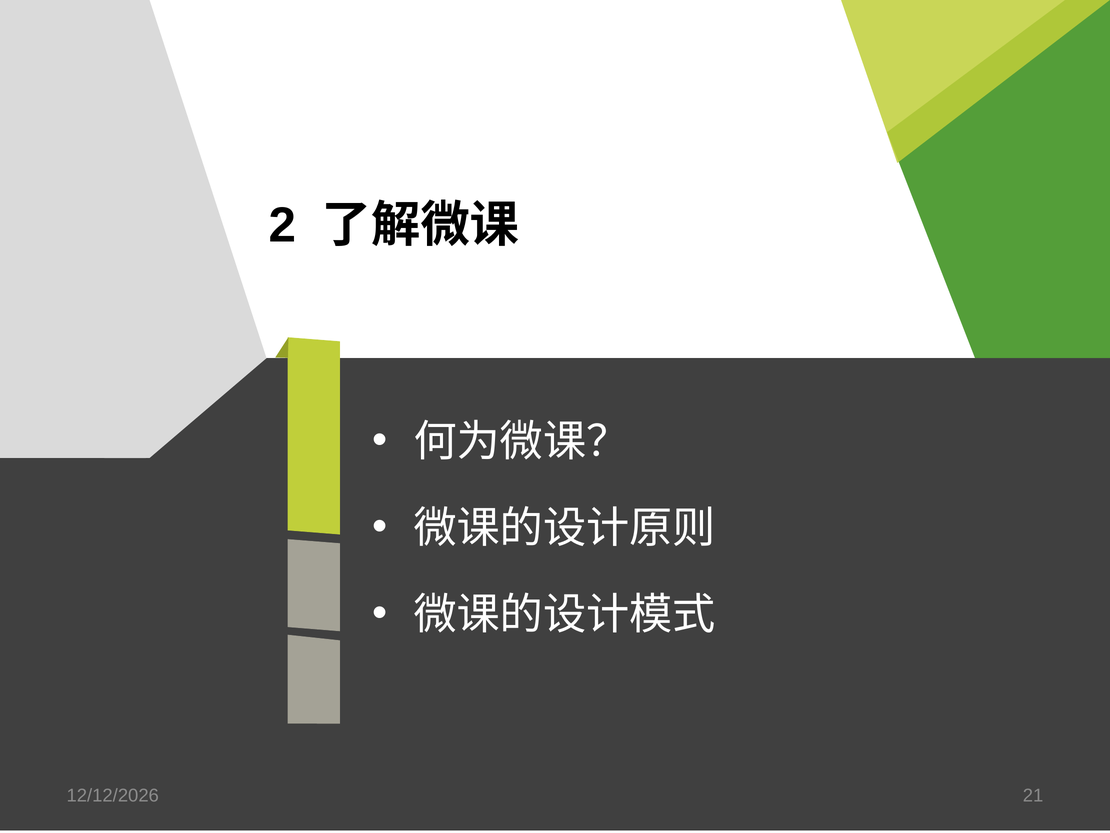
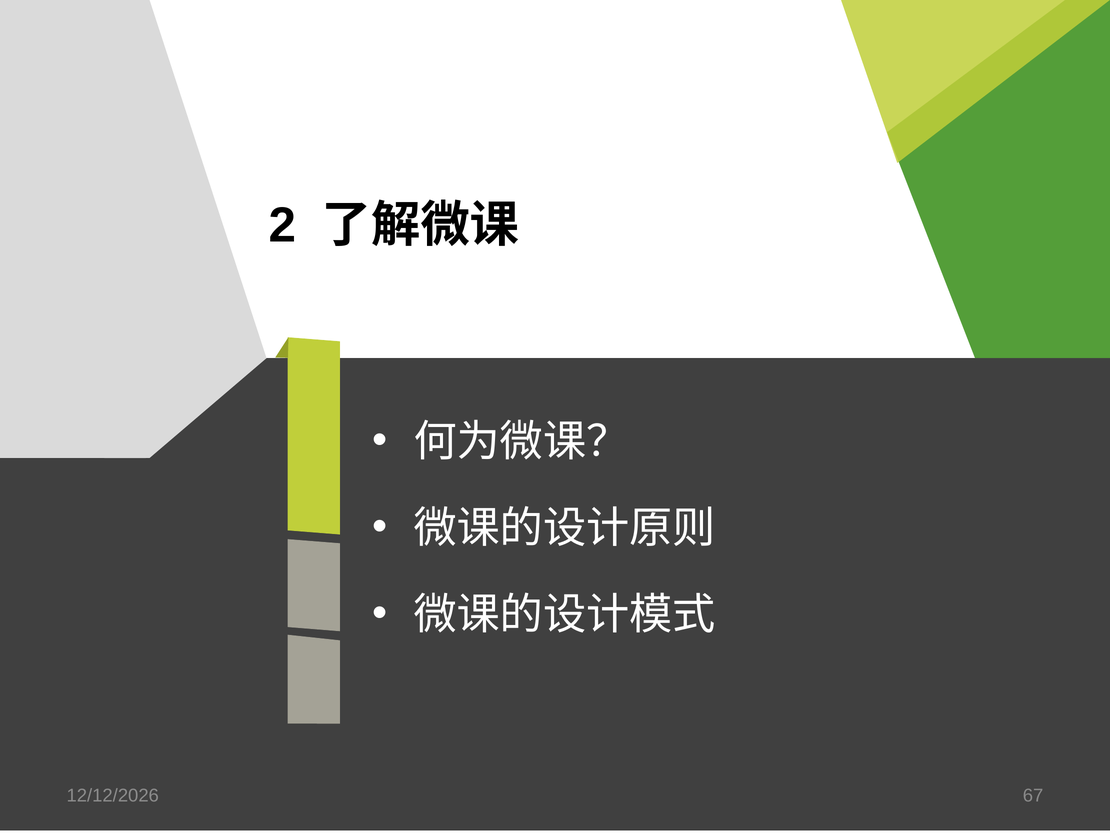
21: 21 -> 67 (1033, 795)
